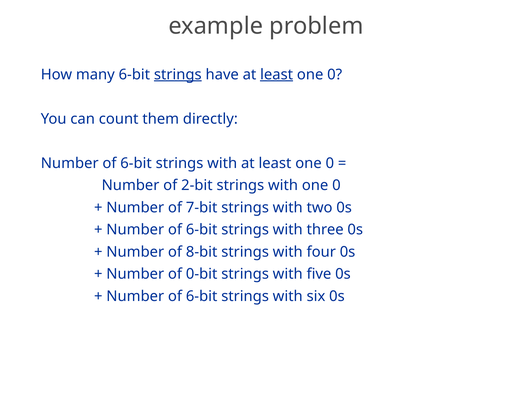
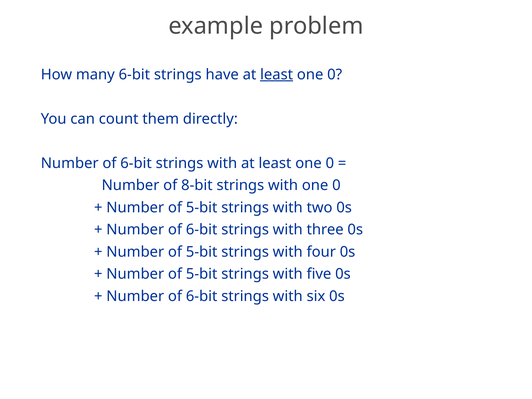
strings underline: present -> none (178, 74)
2-bit: 2-bit -> 8-bit (197, 185)
7-bit: 7-bit -> 5-bit (202, 208)
8-bit: 8-bit -> 5-bit (202, 252)
0-bit: 0-bit -> 5-bit (202, 274)
